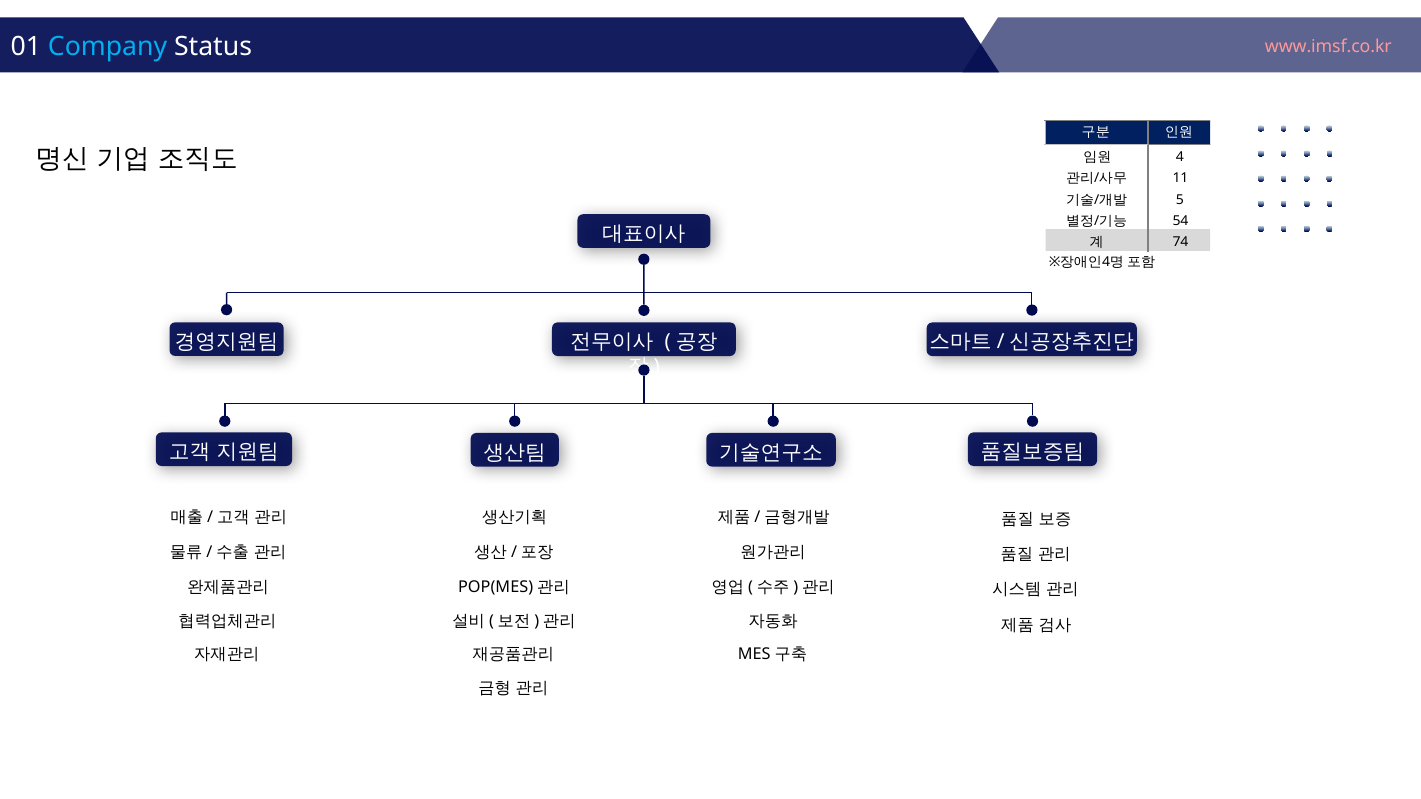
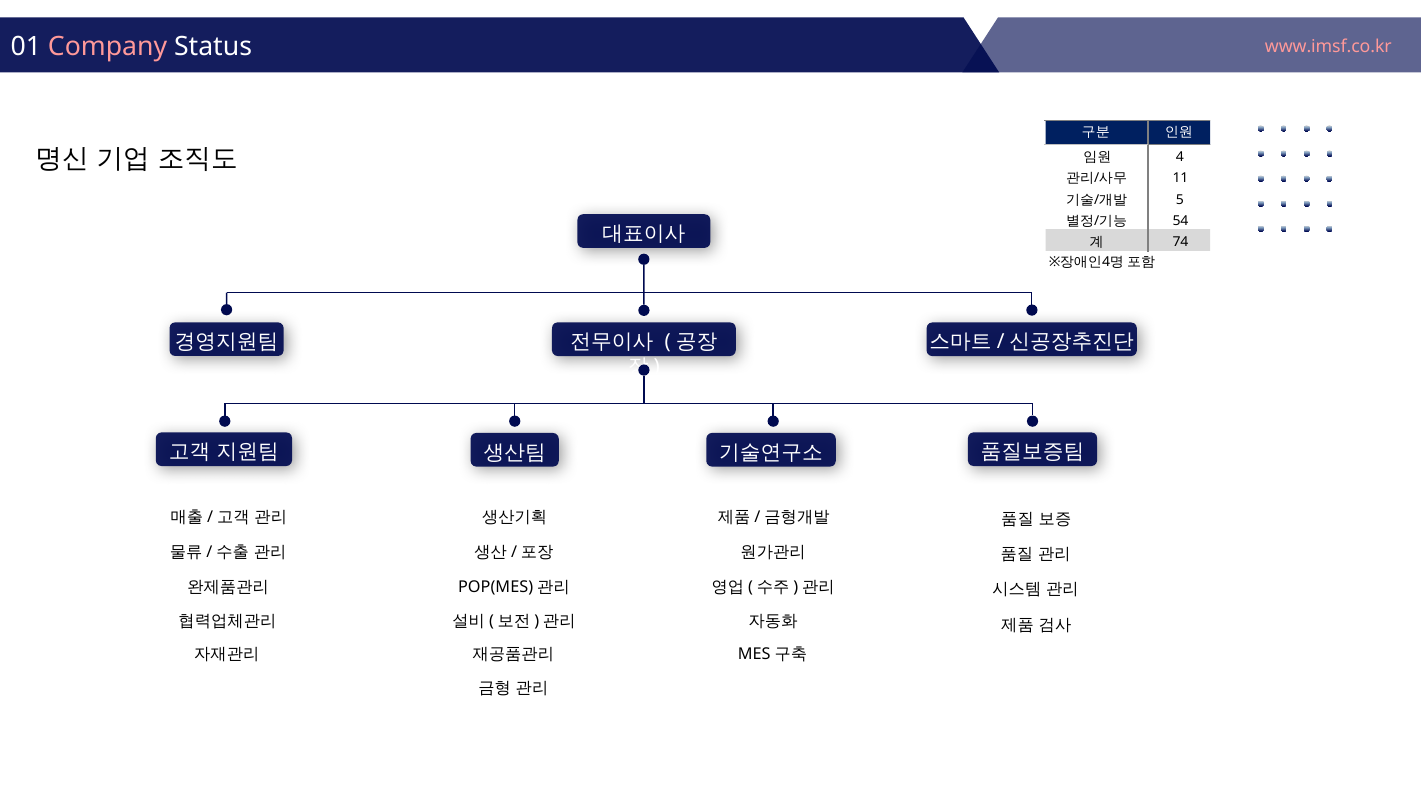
Company colour: light blue -> pink (108, 47)
